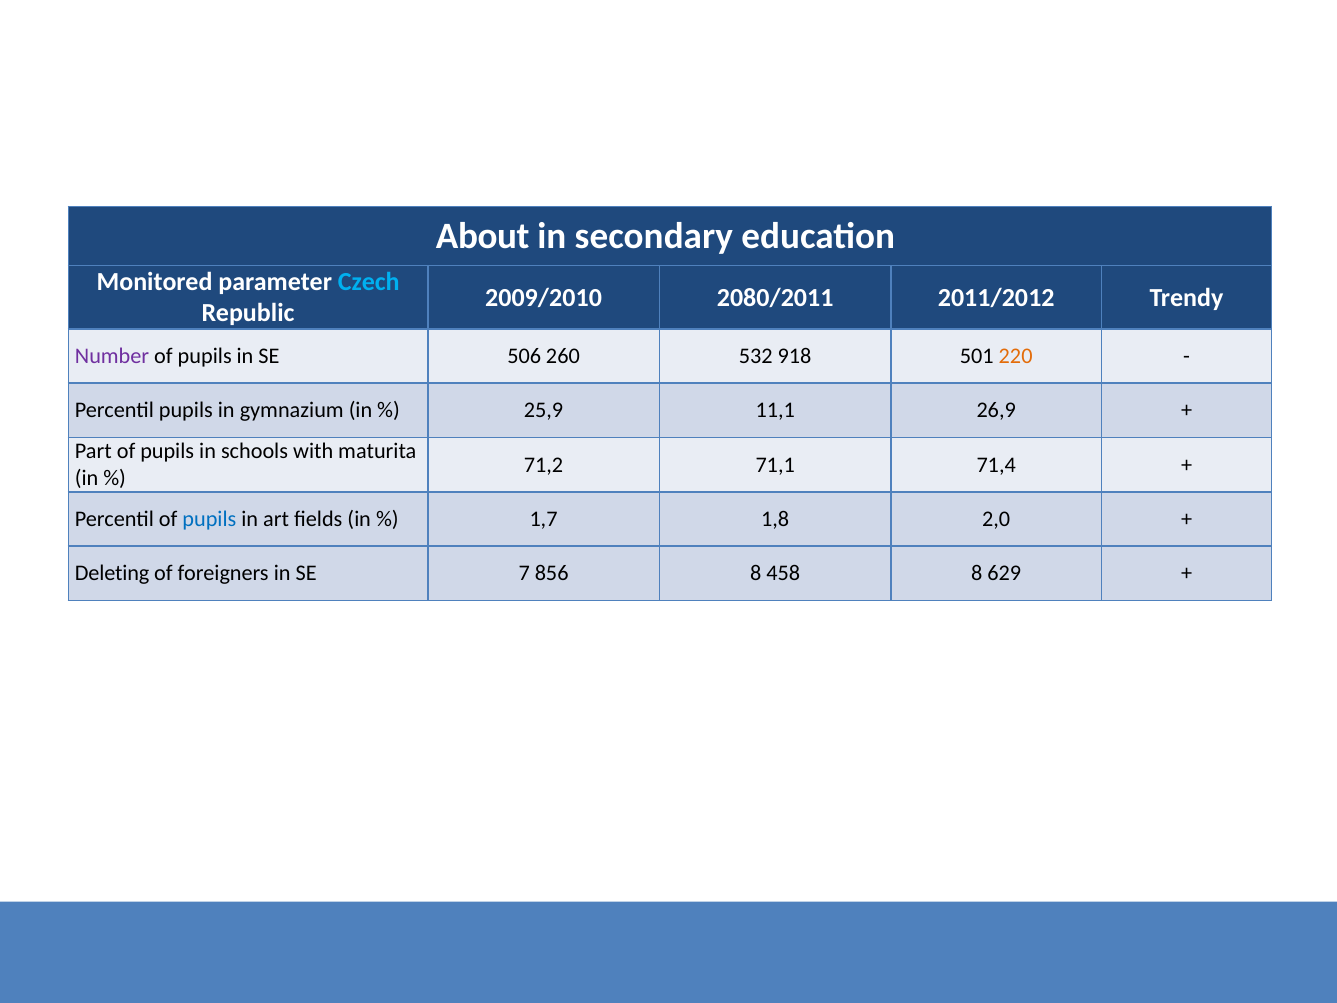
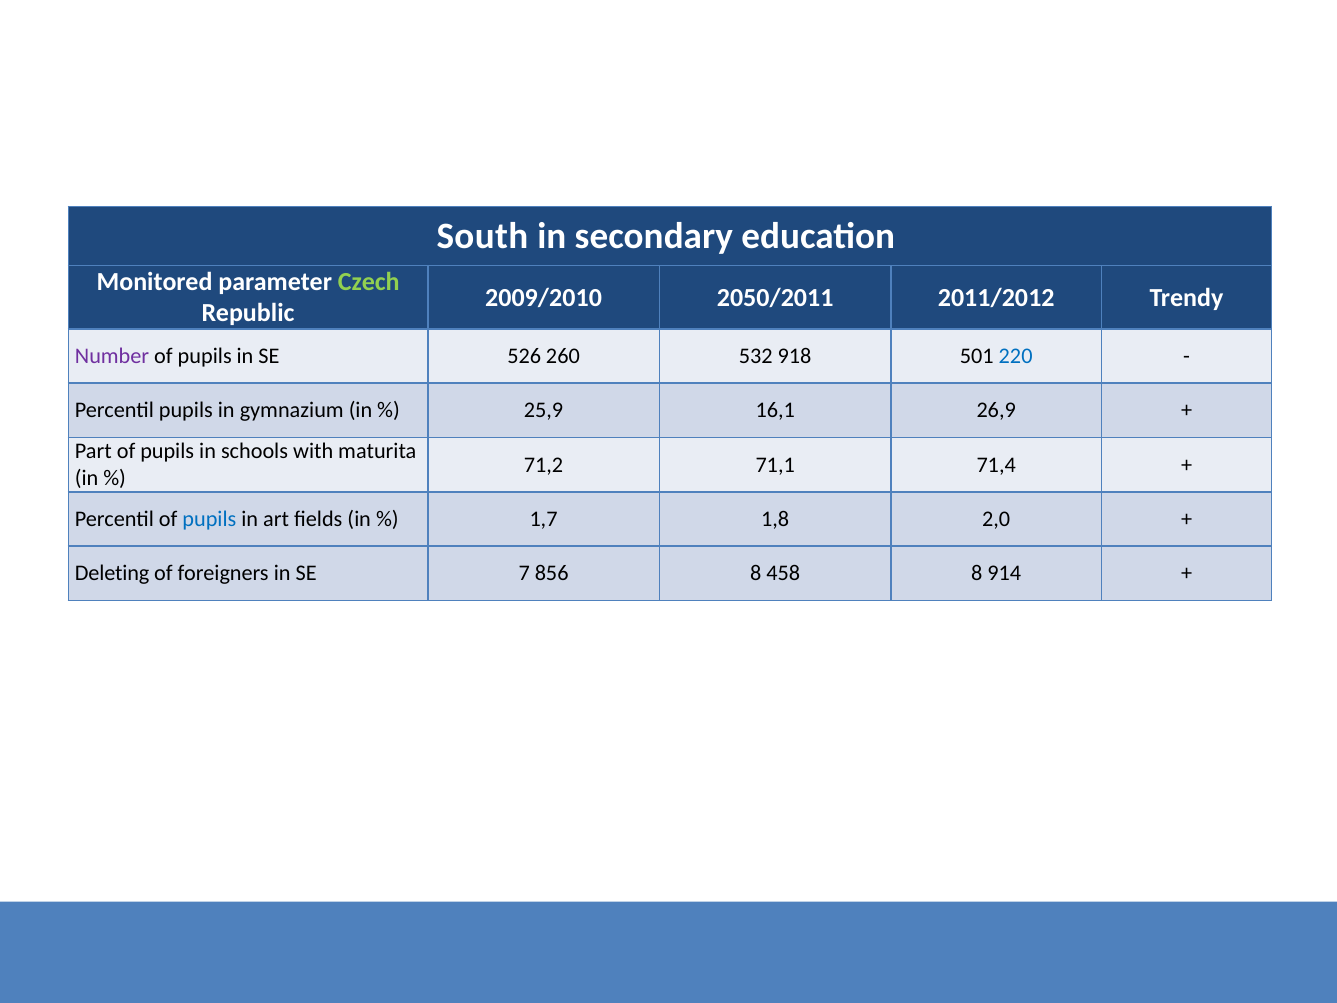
About: About -> South (482, 236)
Czech colour: light blue -> light green (369, 282)
2080/2011: 2080/2011 -> 2050/2011 (775, 298)
506: 506 -> 526 (524, 356)
220 colour: orange -> blue (1016, 356)
11,1: 11,1 -> 16,1 (775, 410)
629: 629 -> 914 (1004, 573)
